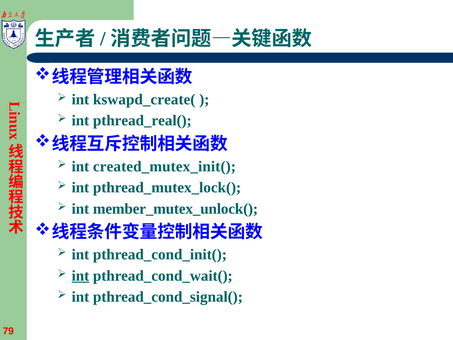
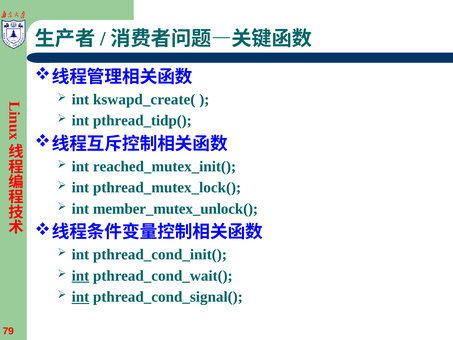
pthread_real(: pthread_real( -> pthread_tidp( (142, 121)
created_mutex_init(: created_mutex_init( -> reached_mutex_init( (165, 166)
int underline: none -> present (80, 297)
